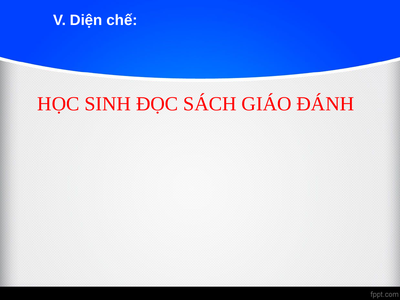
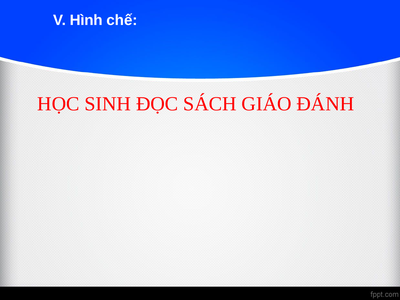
Diện: Diện -> Hình (86, 20)
